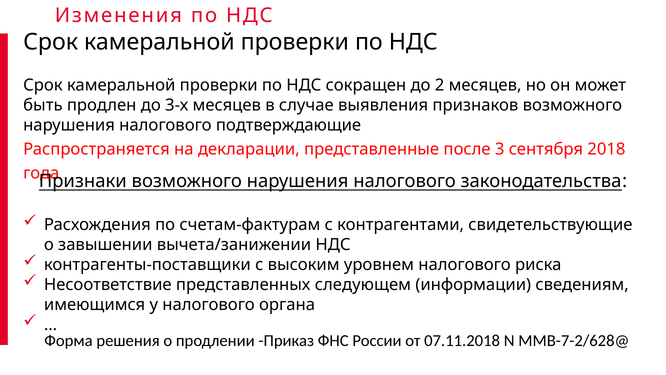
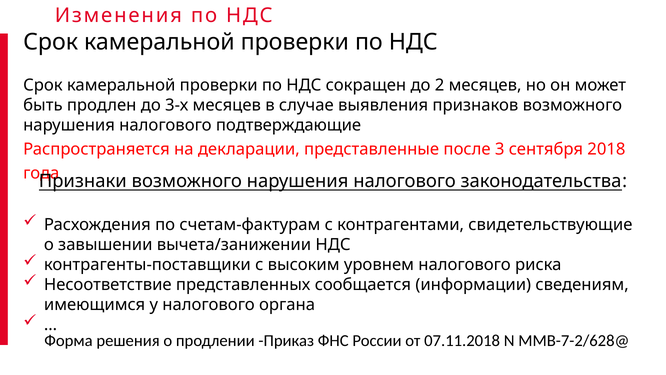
следующем: следующем -> сообщается (363, 284)
